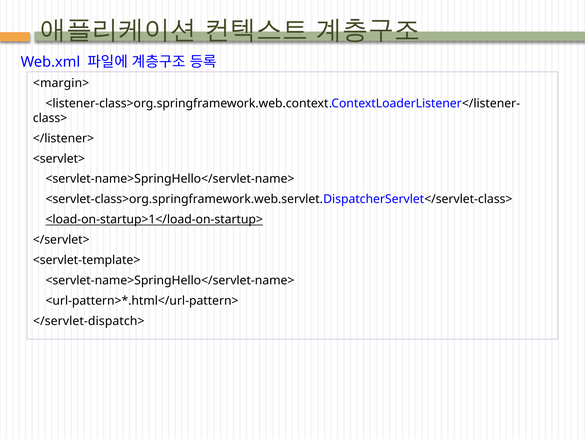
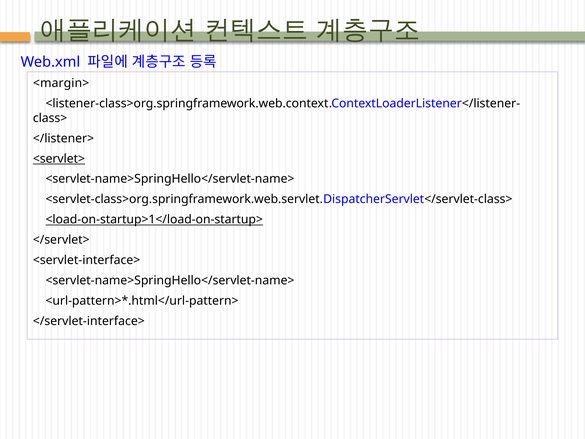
<servlet> underline: none -> present (59, 159)
<servlet-template>: <servlet-template> -> <servlet-interface> (87, 260)
</servlet-dispatch>: </servlet-dispatch> -> </servlet-interface> (89, 321)
